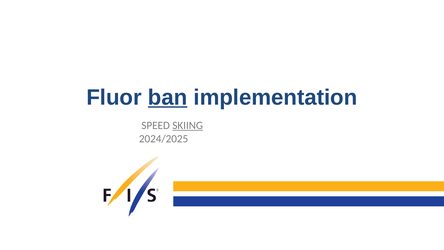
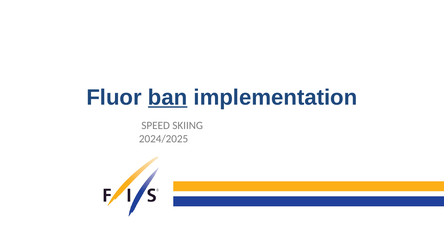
SKIING underline: present -> none (188, 126)
